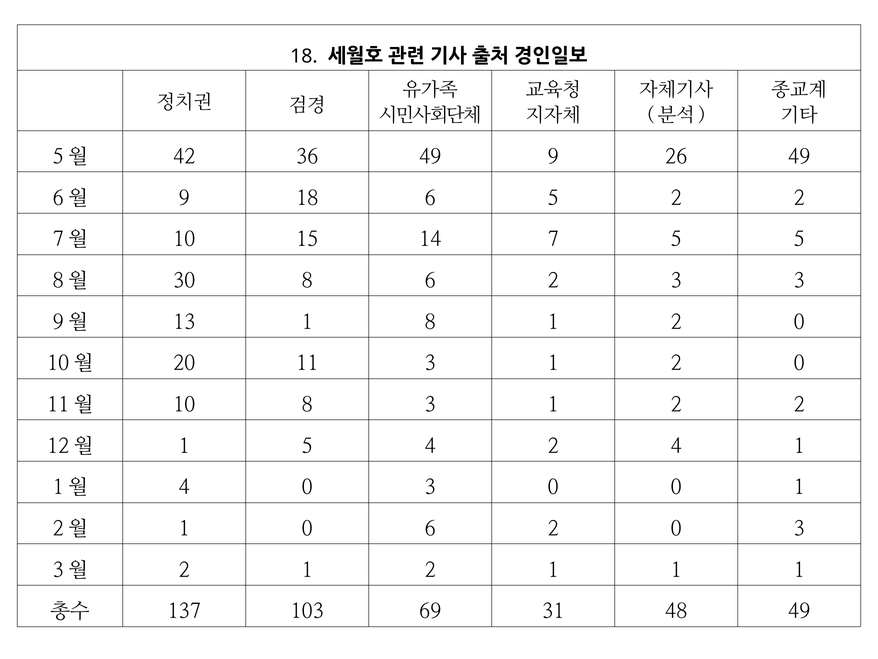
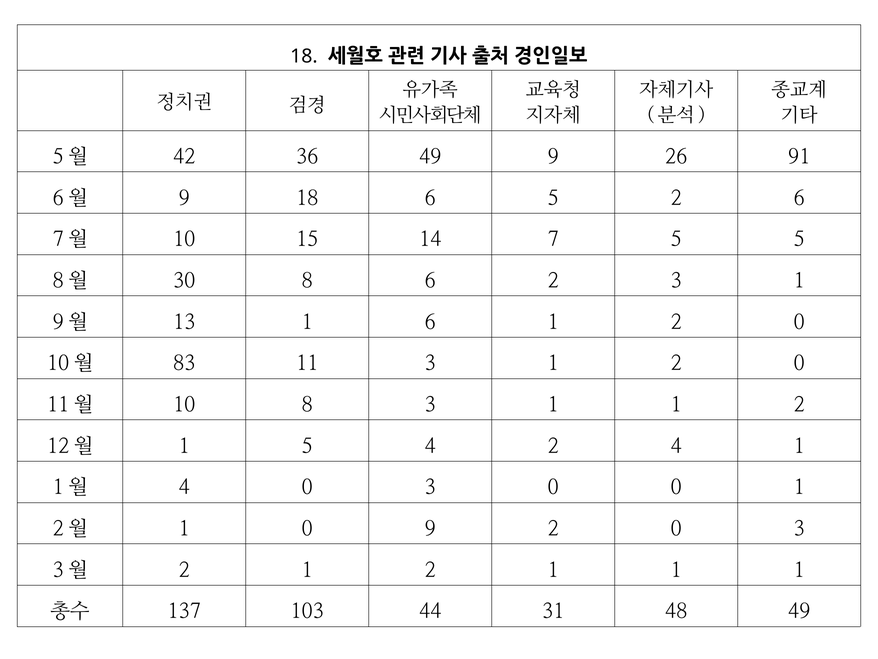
26 49: 49 -> 91 (799, 157)
5 2 2: 2 -> 6 (799, 198)
2 3 3: 3 -> 1 (799, 281)
1 8: 8 -> 6 (430, 322)
20: 20 -> 83 (184, 363)
8 3 1 2: 2 -> 1 (676, 405)
0 6: 6 -> 9 (430, 528)
69: 69 -> 44 (430, 611)
